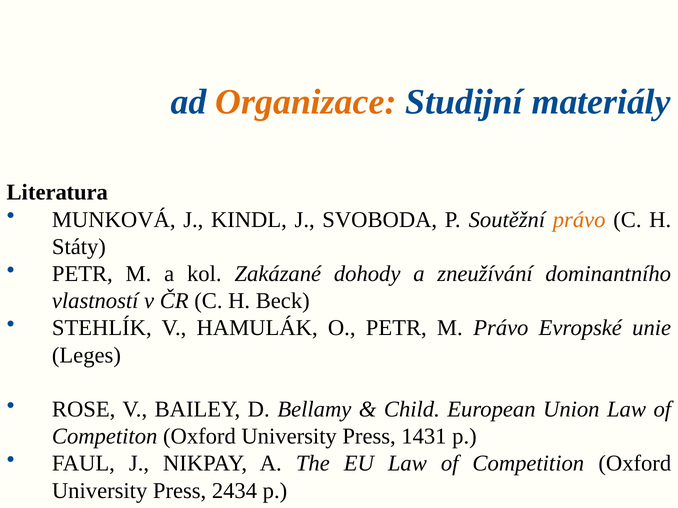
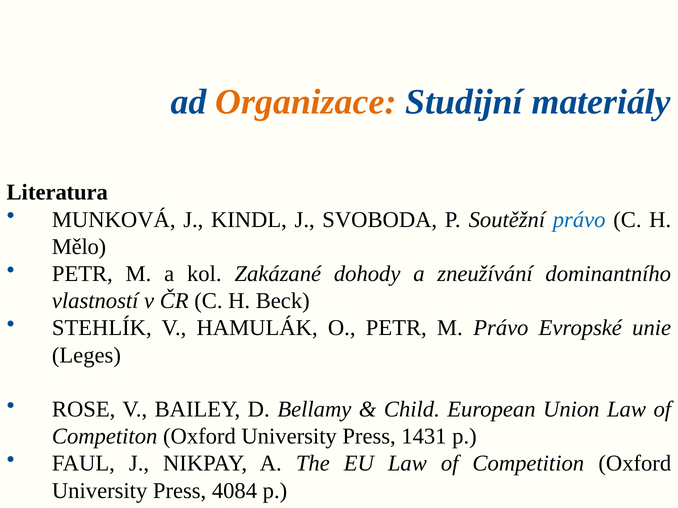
právo colour: orange -> blue (579, 220)
Státy: Státy -> Mělo (79, 247)
2434: 2434 -> 4084 (234, 491)
